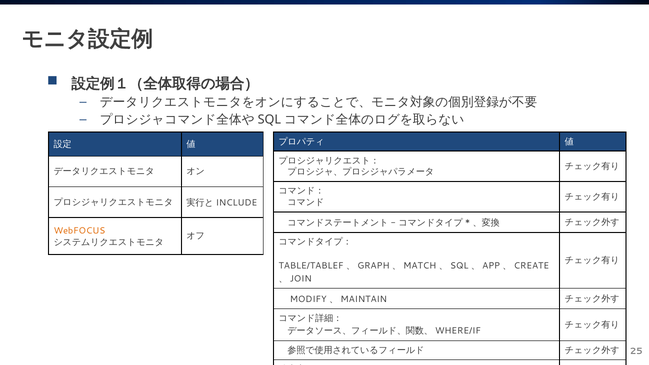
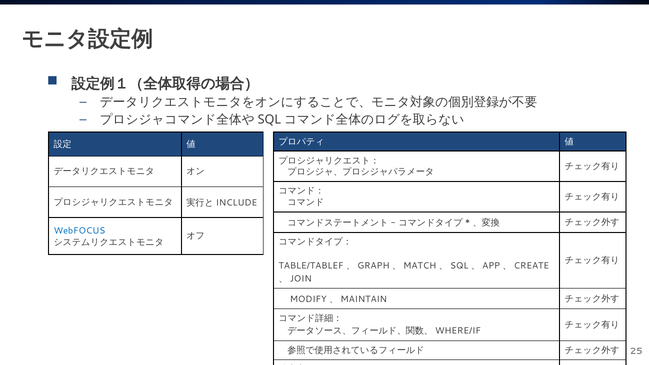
WebFOCUS colour: orange -> blue (79, 231)
